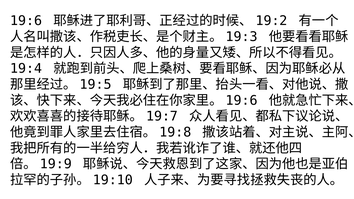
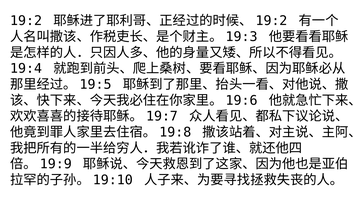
19:6: 19:6 -> 19:2 (26, 21)
